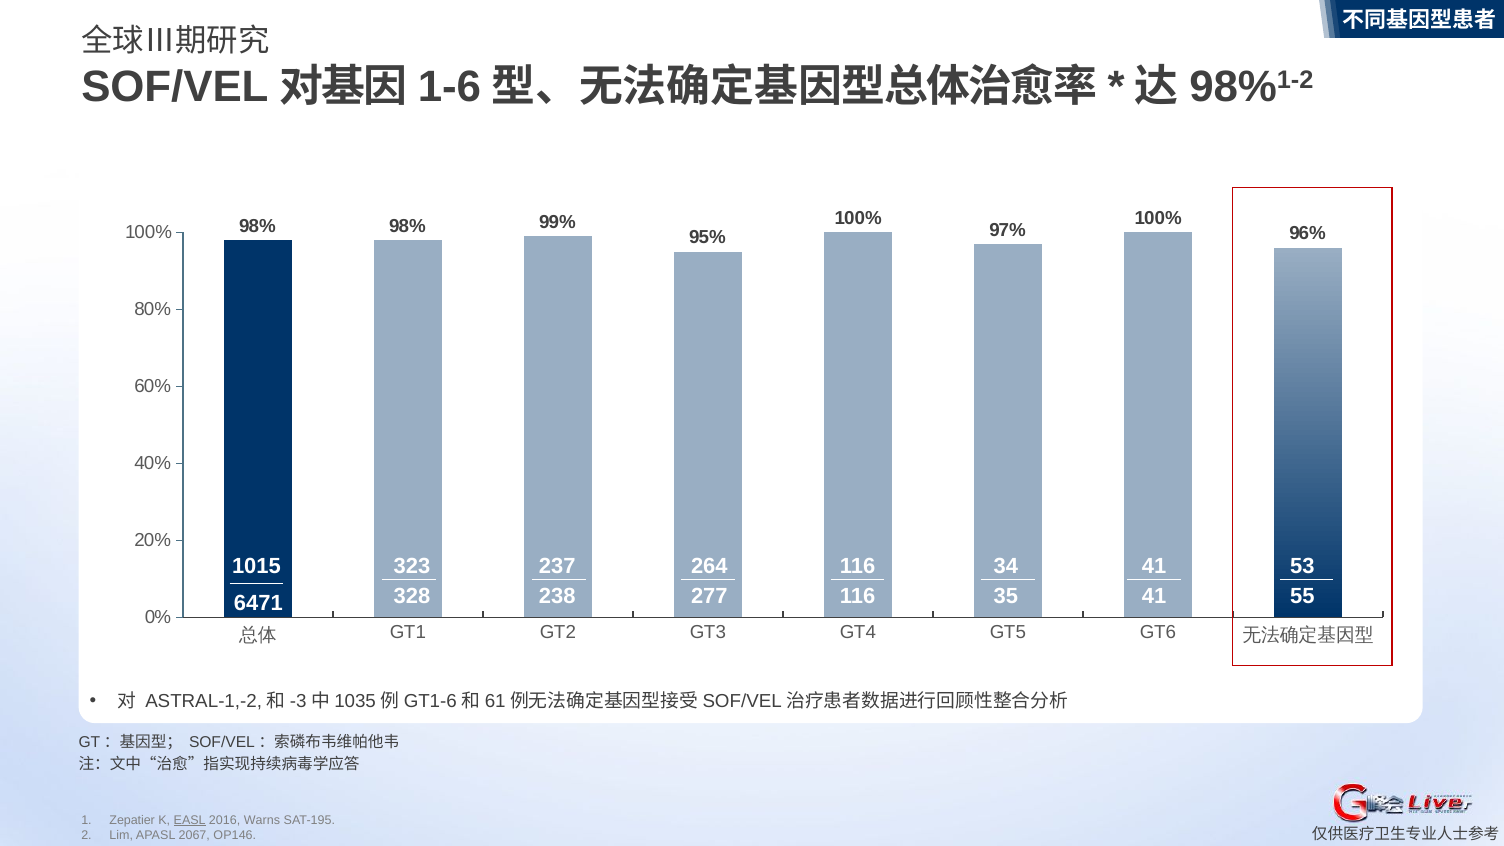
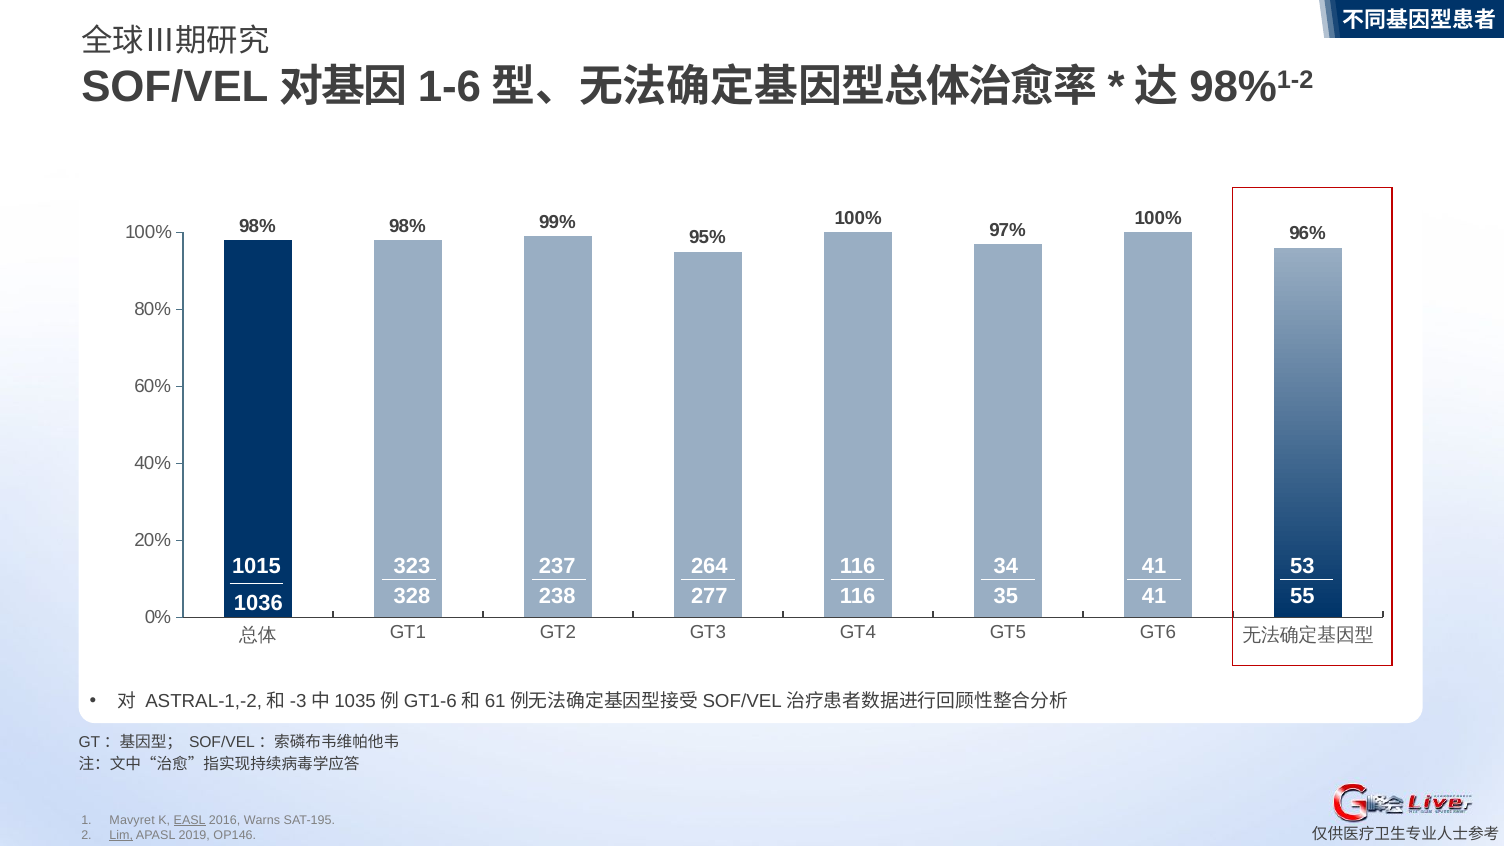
6471: 6471 -> 1036 (258, 603)
Zepatier: Zepatier -> Mavyret (132, 820)
Lim underline: none -> present (121, 835)
2067: 2067 -> 2019 (194, 835)
